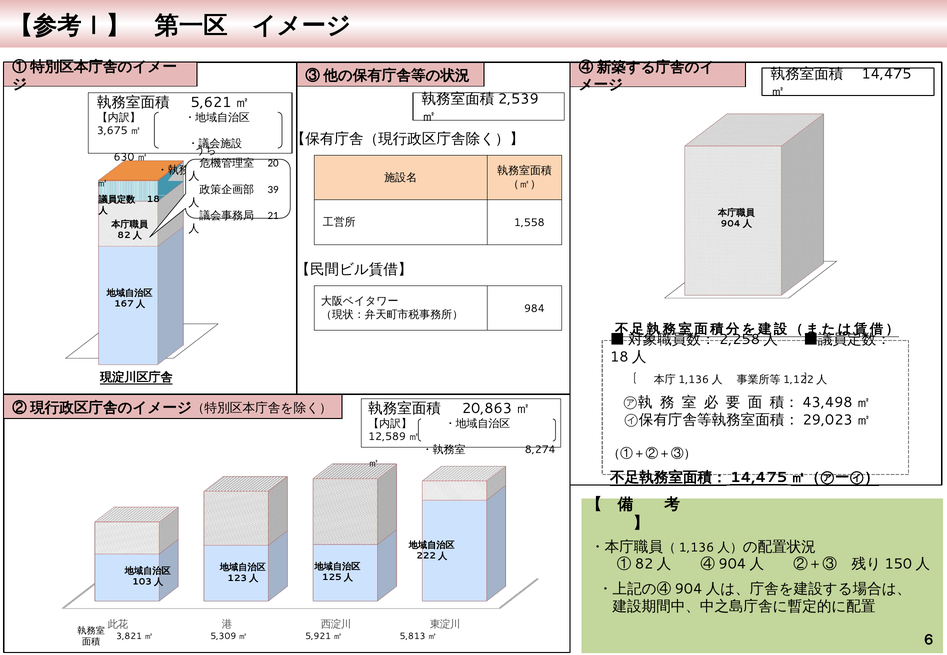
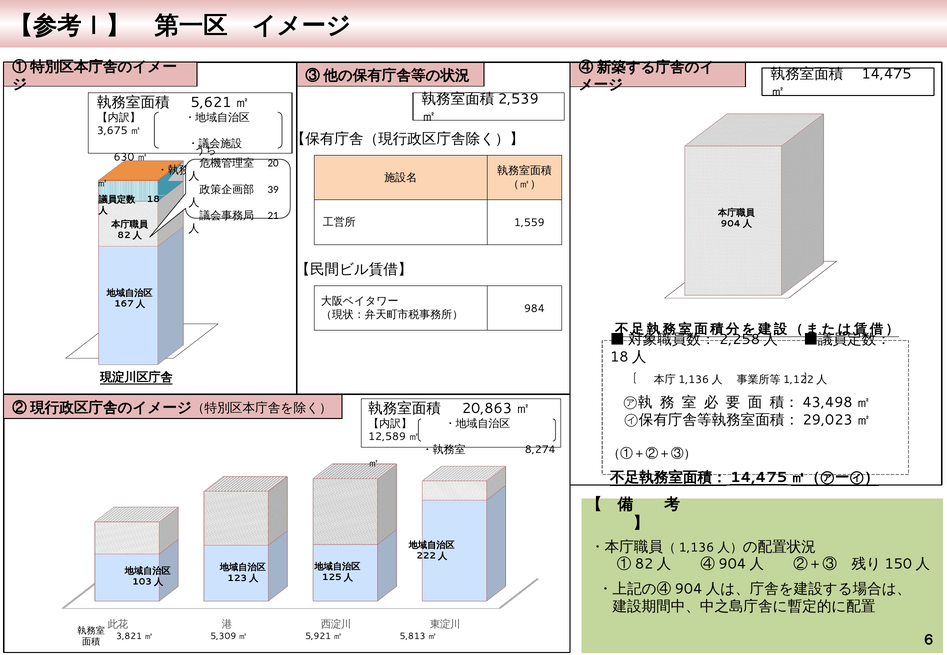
1,558: 1,558 -> 1,559 (529, 223)
